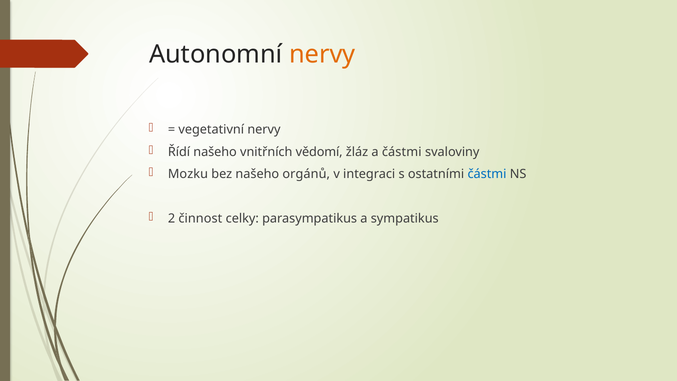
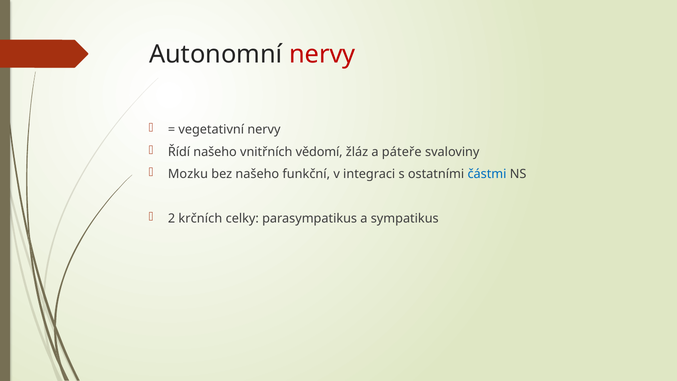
nervy colour: orange -> red (322, 54)
a částmi: částmi -> páteře (402, 152)
orgánů: orgánů -> funkční (306, 174)
činnost: činnost -> krčních (200, 219)
